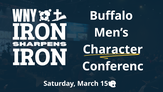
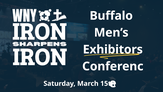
Character: Character -> Exhibitors (113, 49)
